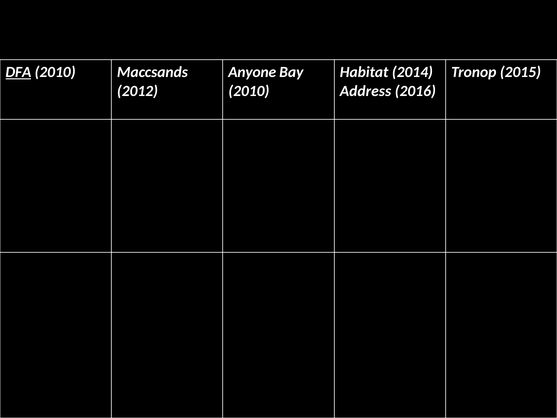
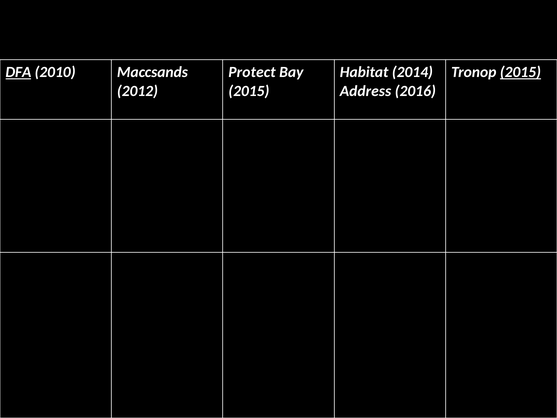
Anyone: Anyone -> Protect (252, 72)
2015 underline: none -> present (520, 72)
2010: 2010 -> 2015 (249, 91)
